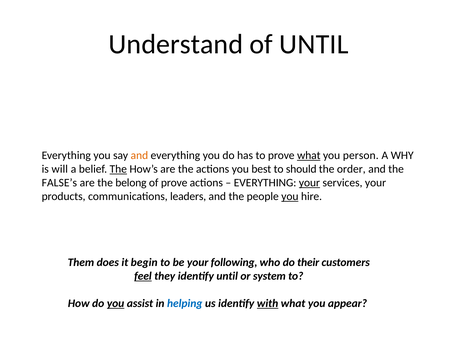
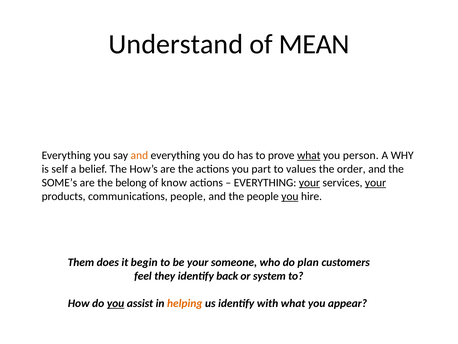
of UNTIL: UNTIL -> MEAN (314, 44)
will: will -> self (60, 169)
The underline: present -> none (118, 169)
best: best -> part (261, 169)
should: should -> values (301, 169)
FALSE’s: FALSE’s -> SOME’s (59, 183)
of prove: prove -> know (174, 183)
your underline: none -> present (376, 183)
communications leaders: leaders -> people (188, 196)
following: following -> someone (234, 262)
their: their -> plan (308, 262)
feel underline: present -> none (143, 276)
identify until: until -> back (227, 276)
helping colour: blue -> orange (185, 303)
with underline: present -> none (268, 303)
